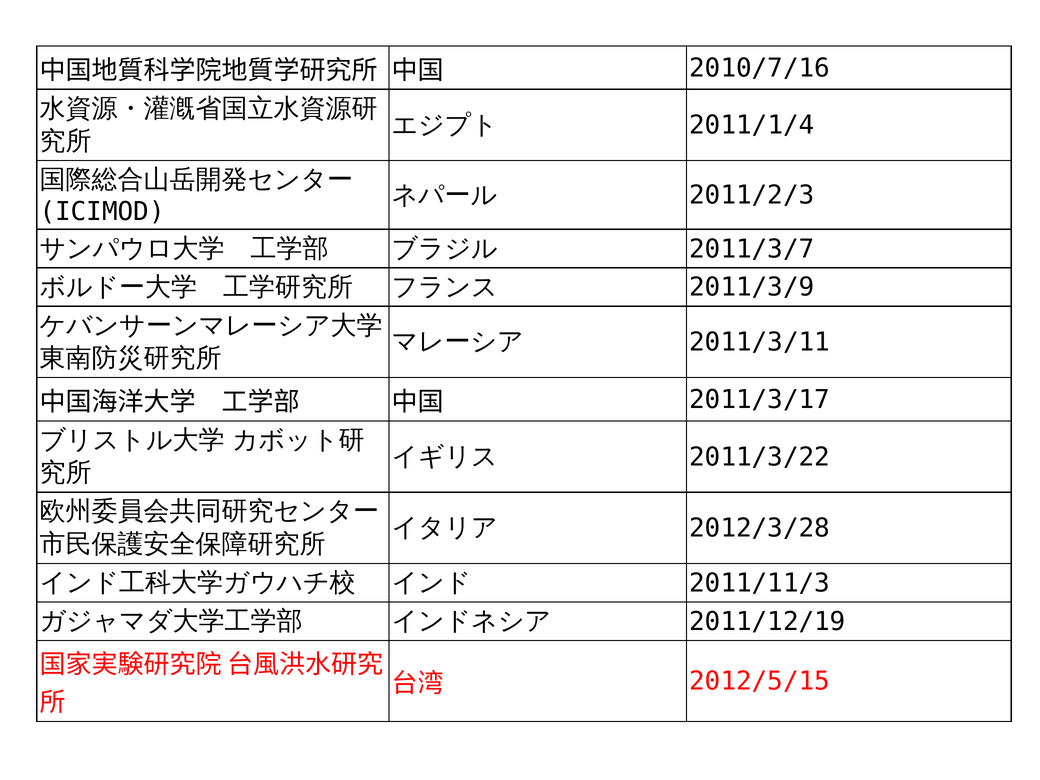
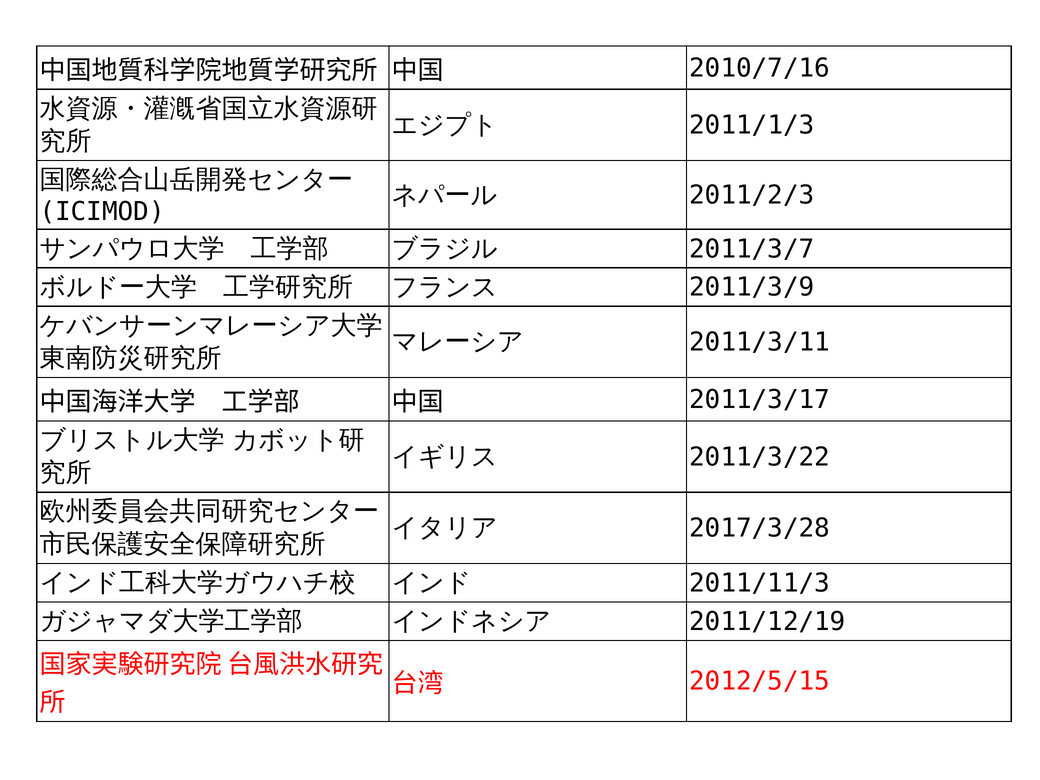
2011/1/4: 2011/1/4 -> 2011/1/3 (752, 125)
2012/3/28: 2012/3/28 -> 2017/3/28 (760, 528)
